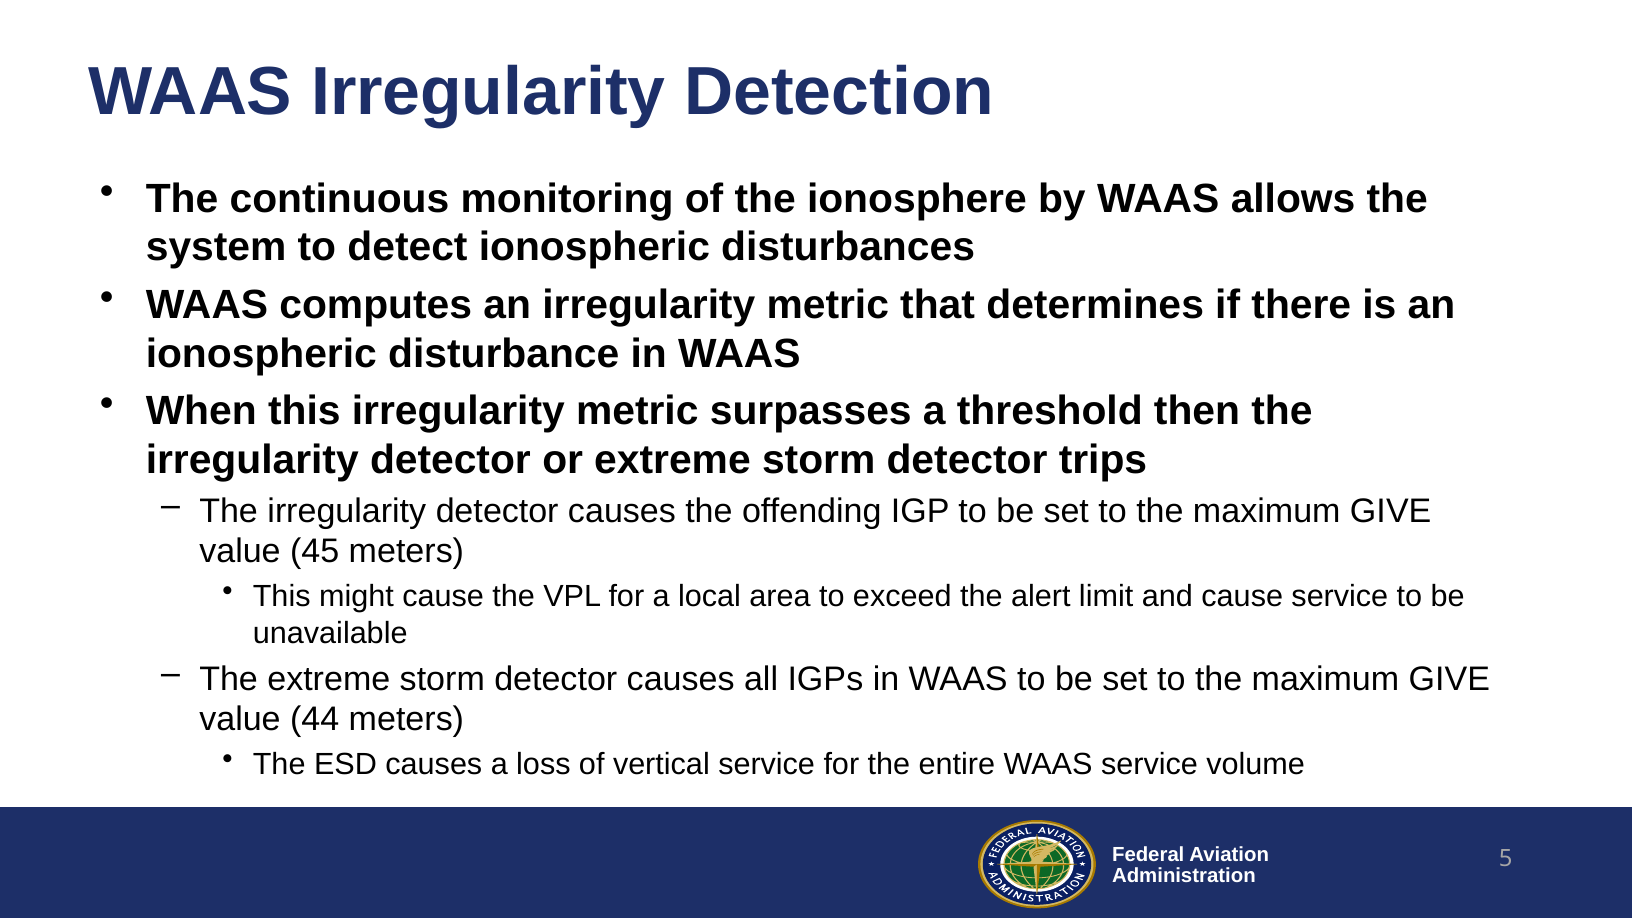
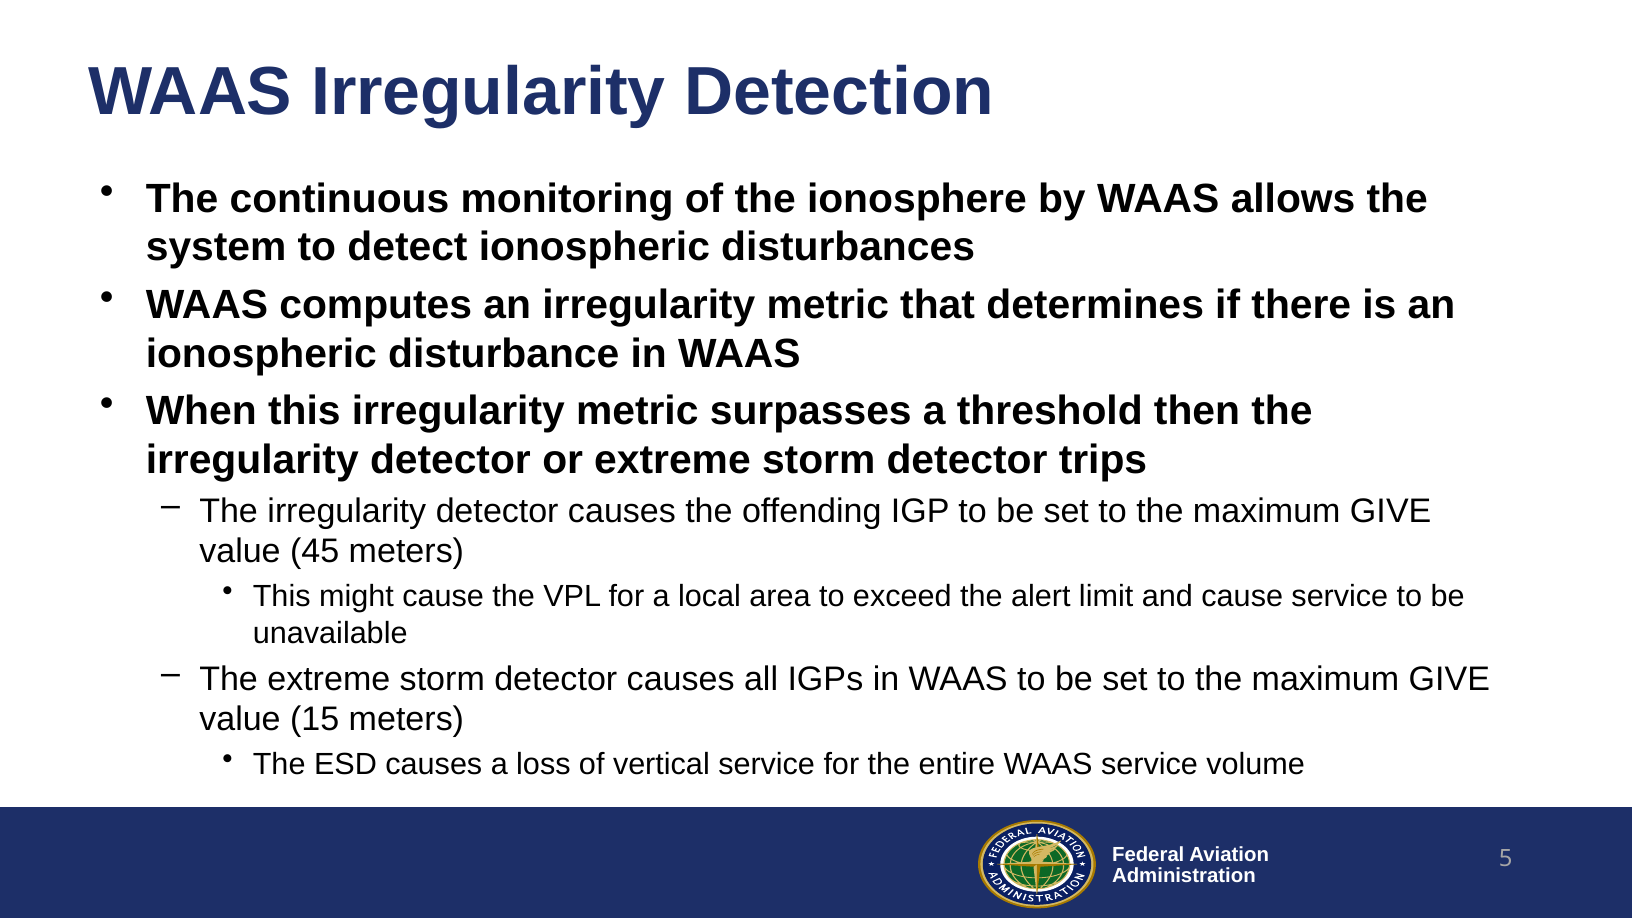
44: 44 -> 15 (315, 720)
